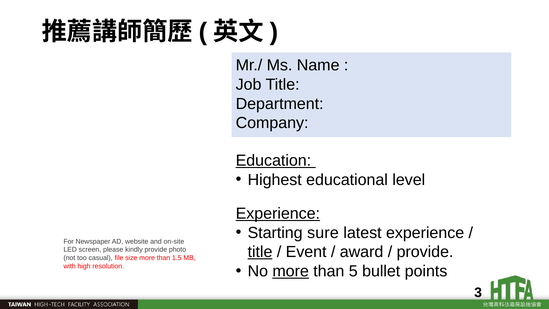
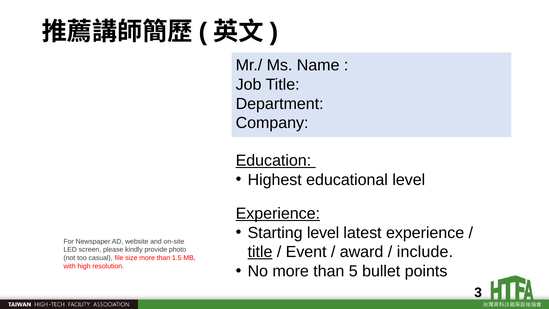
Starting sure: sure -> level (323, 233)
provide: provide -> include (425, 252)
more underline: present -> none (291, 271)
